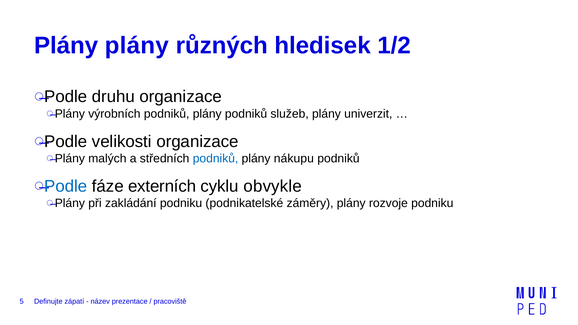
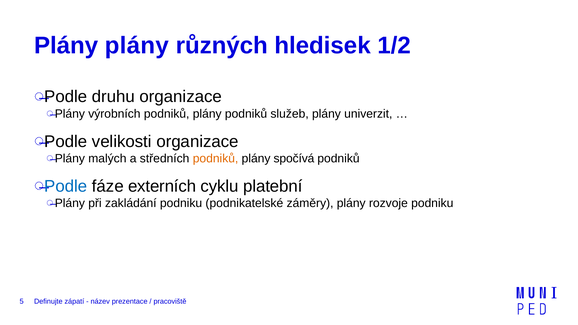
podniků colour: blue -> orange (216, 159)
nákupu: nákupu -> spočívá (294, 159)
obvykle: obvykle -> platební (273, 186)
